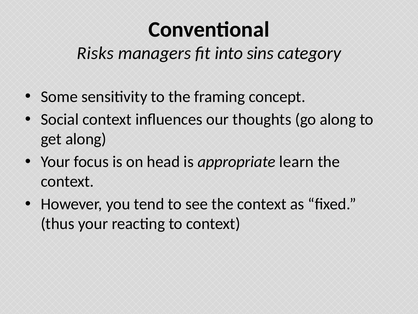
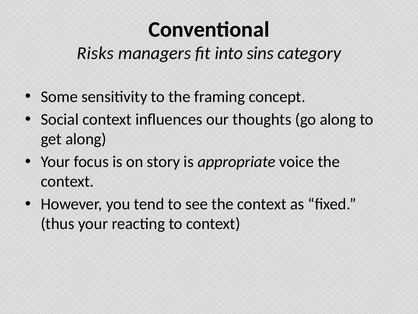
head: head -> story (163, 162)
learn: learn -> voice (297, 162)
